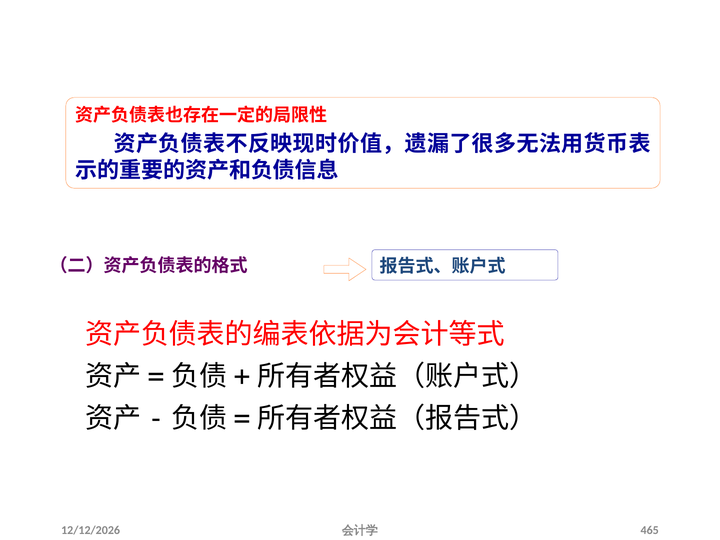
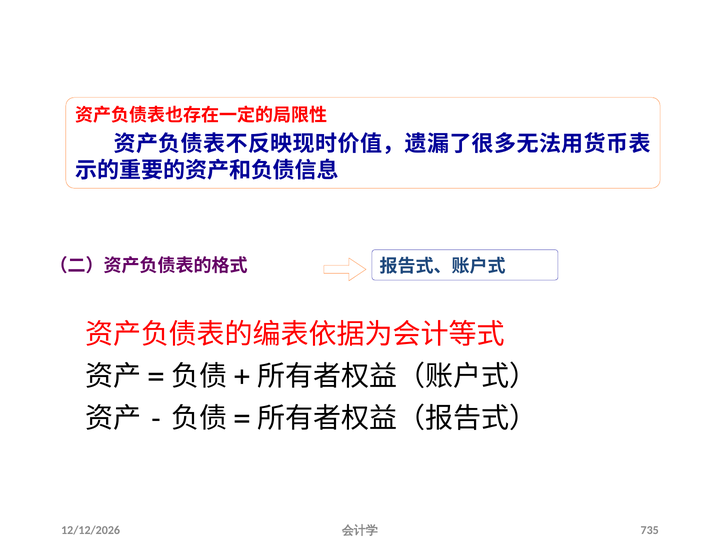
465: 465 -> 735 (650, 530)
